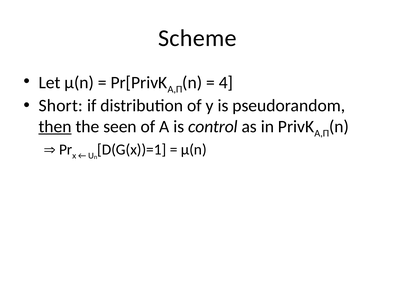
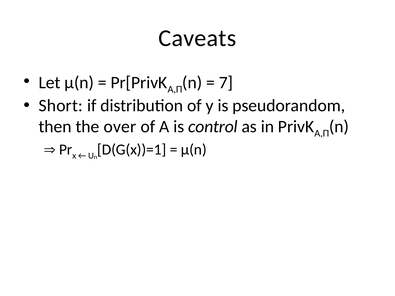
Scheme: Scheme -> Caveats (197, 38)
4: 4 -> 7 (226, 83)
then underline: present -> none (55, 127)
seen: seen -> over (120, 127)
